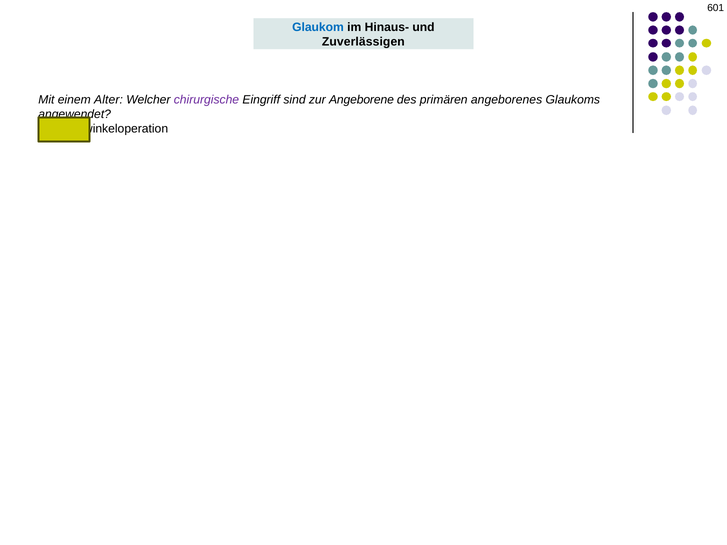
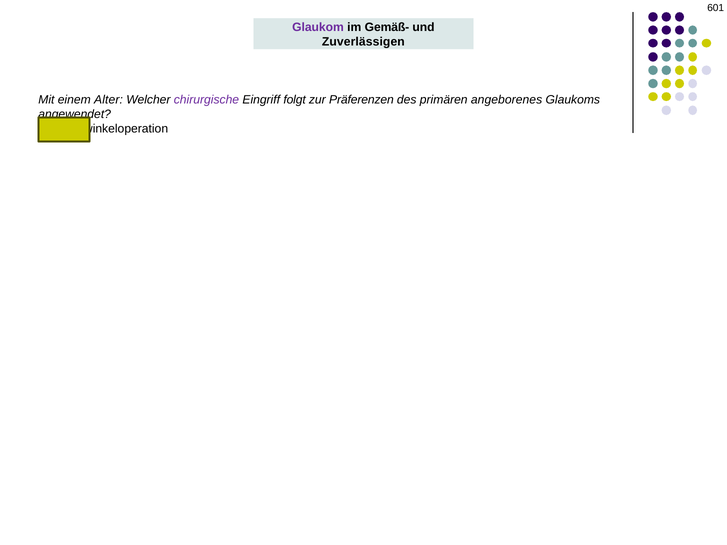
Glaukom colour: blue -> purple (318, 27)
Hinaus-: Hinaus- -> Gemäß- (387, 27)
sind: sind -> folgt (295, 100)
Angeborene: Angeborene -> Präferenzen (361, 100)
